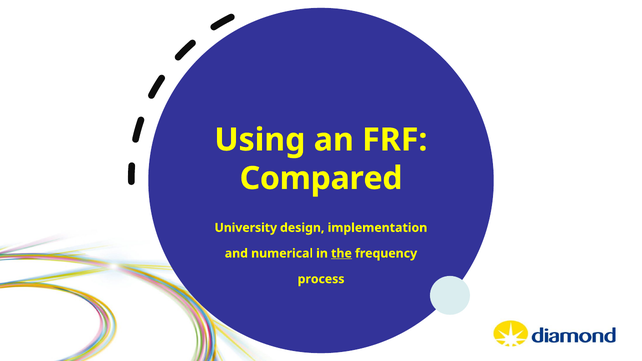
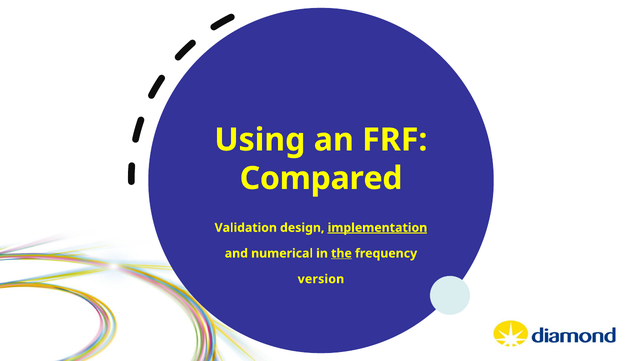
University: University -> Validation (246, 228)
implementation underline: none -> present (377, 228)
process: process -> version (321, 279)
